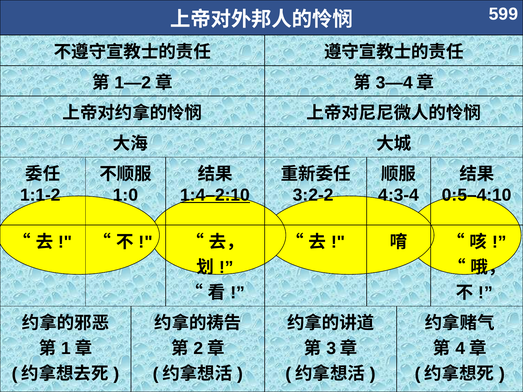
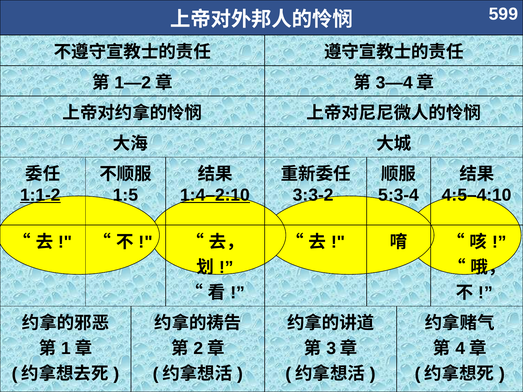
1:1-2 underline: none -> present (40, 195)
1:0: 1:0 -> 1:5 (126, 195)
3:2-2: 3:2-2 -> 3:3-2 (313, 195)
4:3-4: 4:3-4 -> 5:3-4 (399, 195)
0:5–4:10: 0:5–4:10 -> 4:5–4:10 (477, 195)
